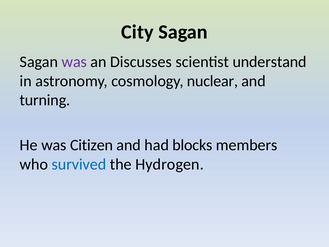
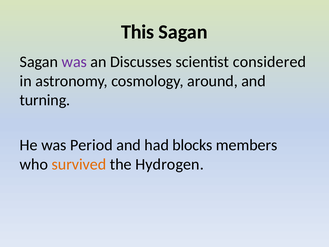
City: City -> This (138, 32)
understand: understand -> considered (269, 62)
nuclear: nuclear -> around (212, 81)
Citizen: Citizen -> Period (91, 145)
survived colour: blue -> orange (79, 164)
